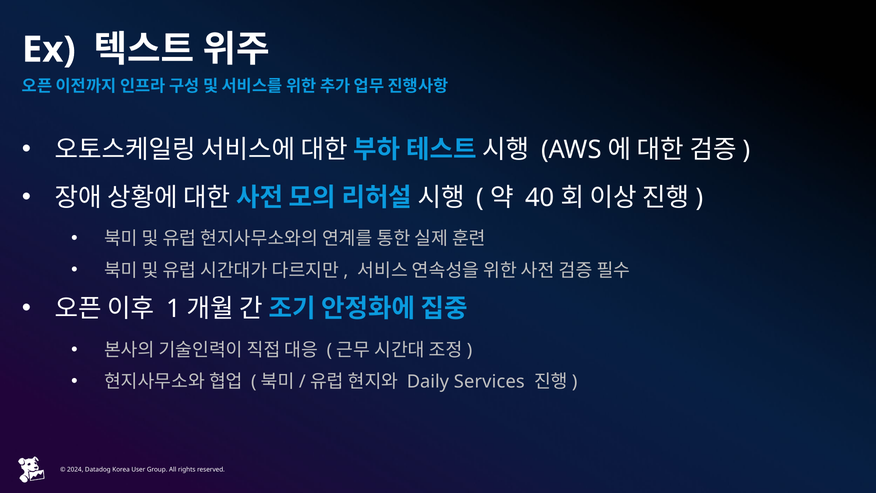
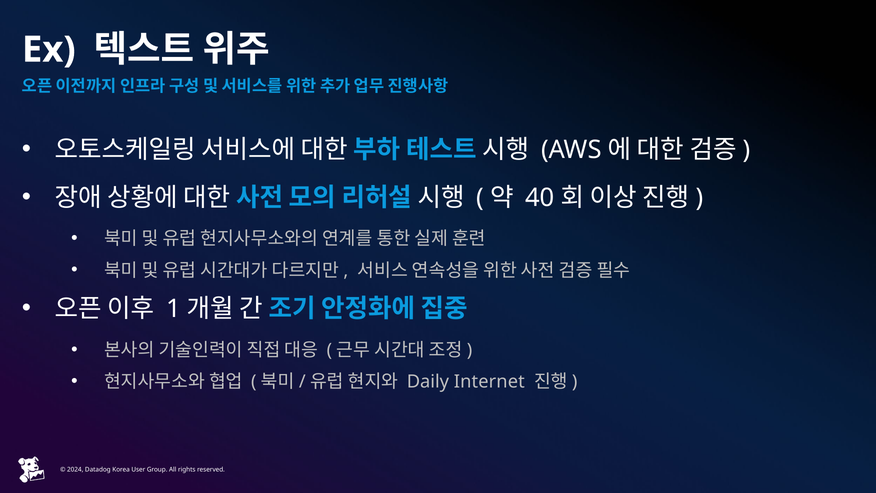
Services: Services -> Internet (489, 382)
